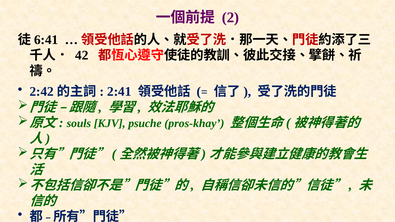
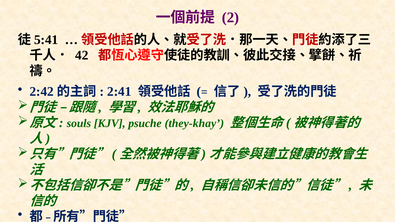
6:41: 6:41 -> 5:41 (46, 40)
pros-khay: pros-khay -> they-khay (194, 123)
